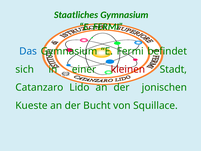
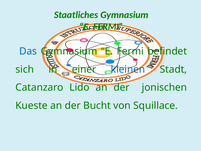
kleinen colour: red -> blue (128, 69)
